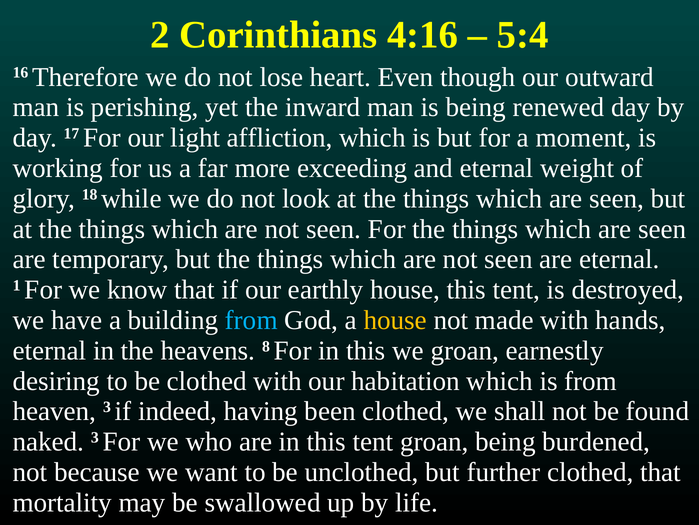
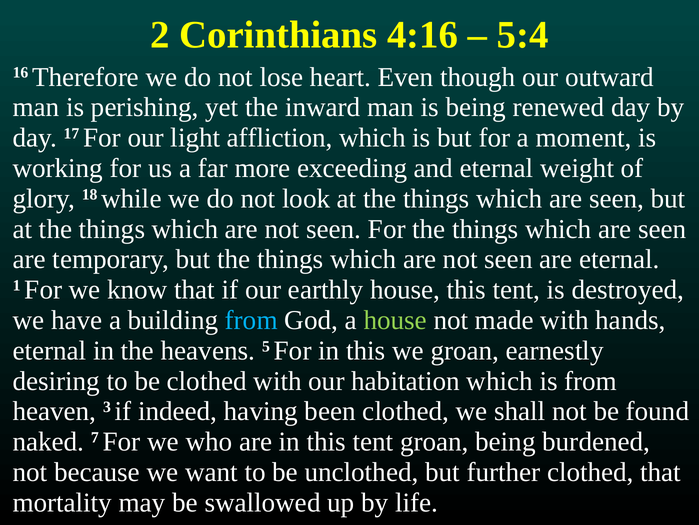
house colour: yellow -> light green (395, 320)
8: 8 -> 5 (266, 346)
naked 3: 3 -> 7 (95, 437)
